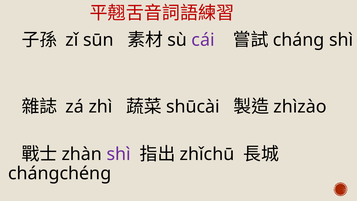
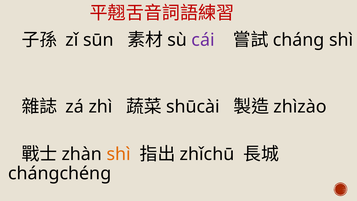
shì colour: purple -> orange (119, 154)
